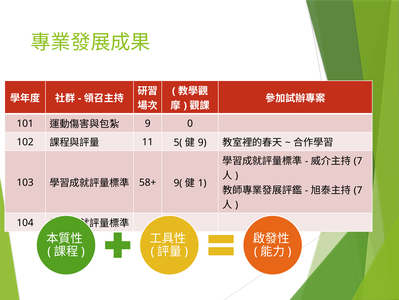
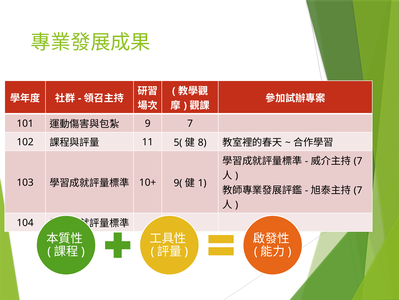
9 0: 0 -> 7 (190, 123)
9: 9 -> 8 (202, 142)
58+: 58+ -> 10+ (148, 182)
